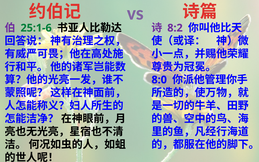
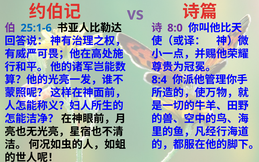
25:1-6 colour: green -> blue (36, 28)
8:2: 8:2 -> 8:0 (175, 28)
8:0: 8:0 -> 8:4 (159, 80)
